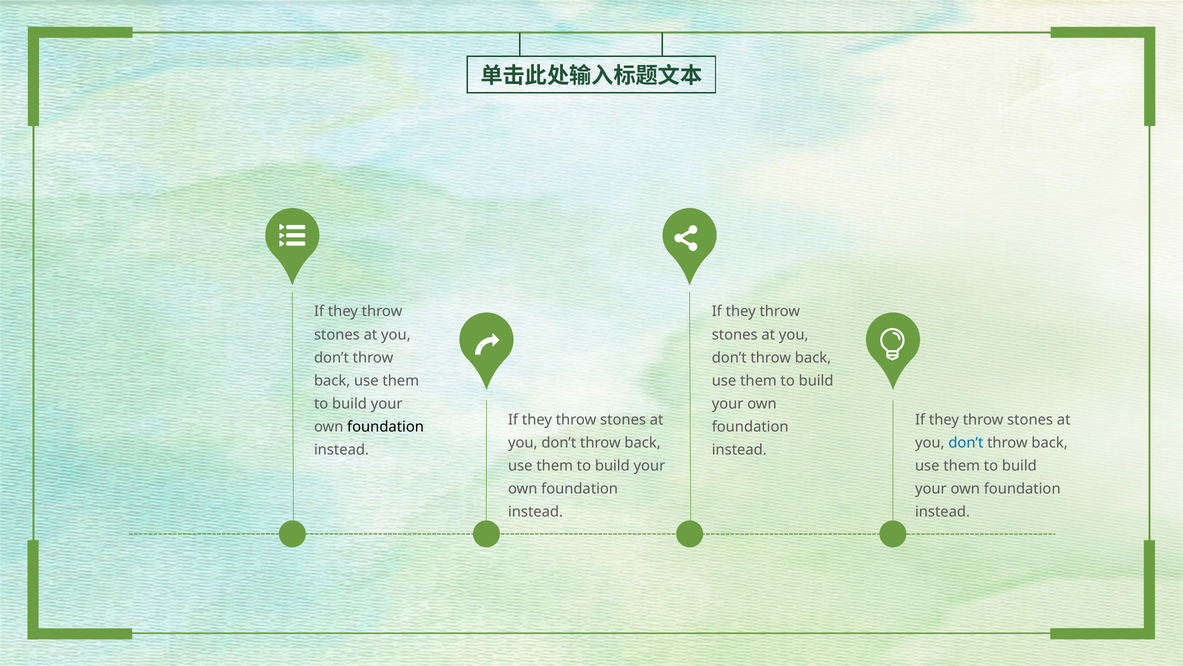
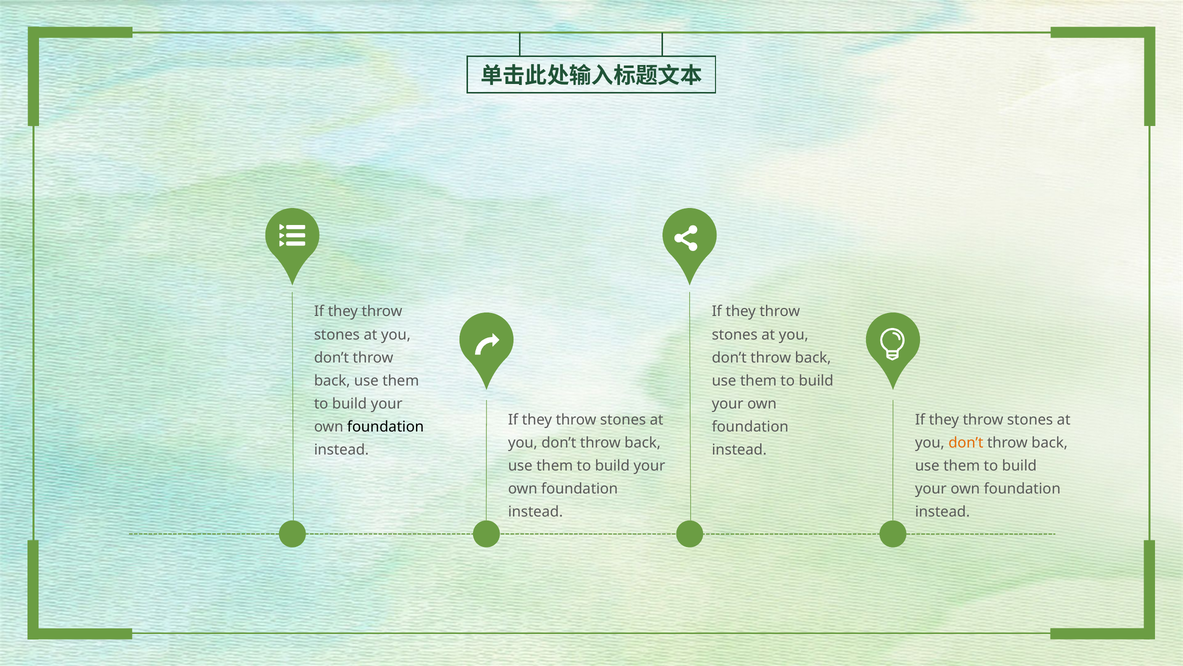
don’t colour: blue -> orange (966, 442)
